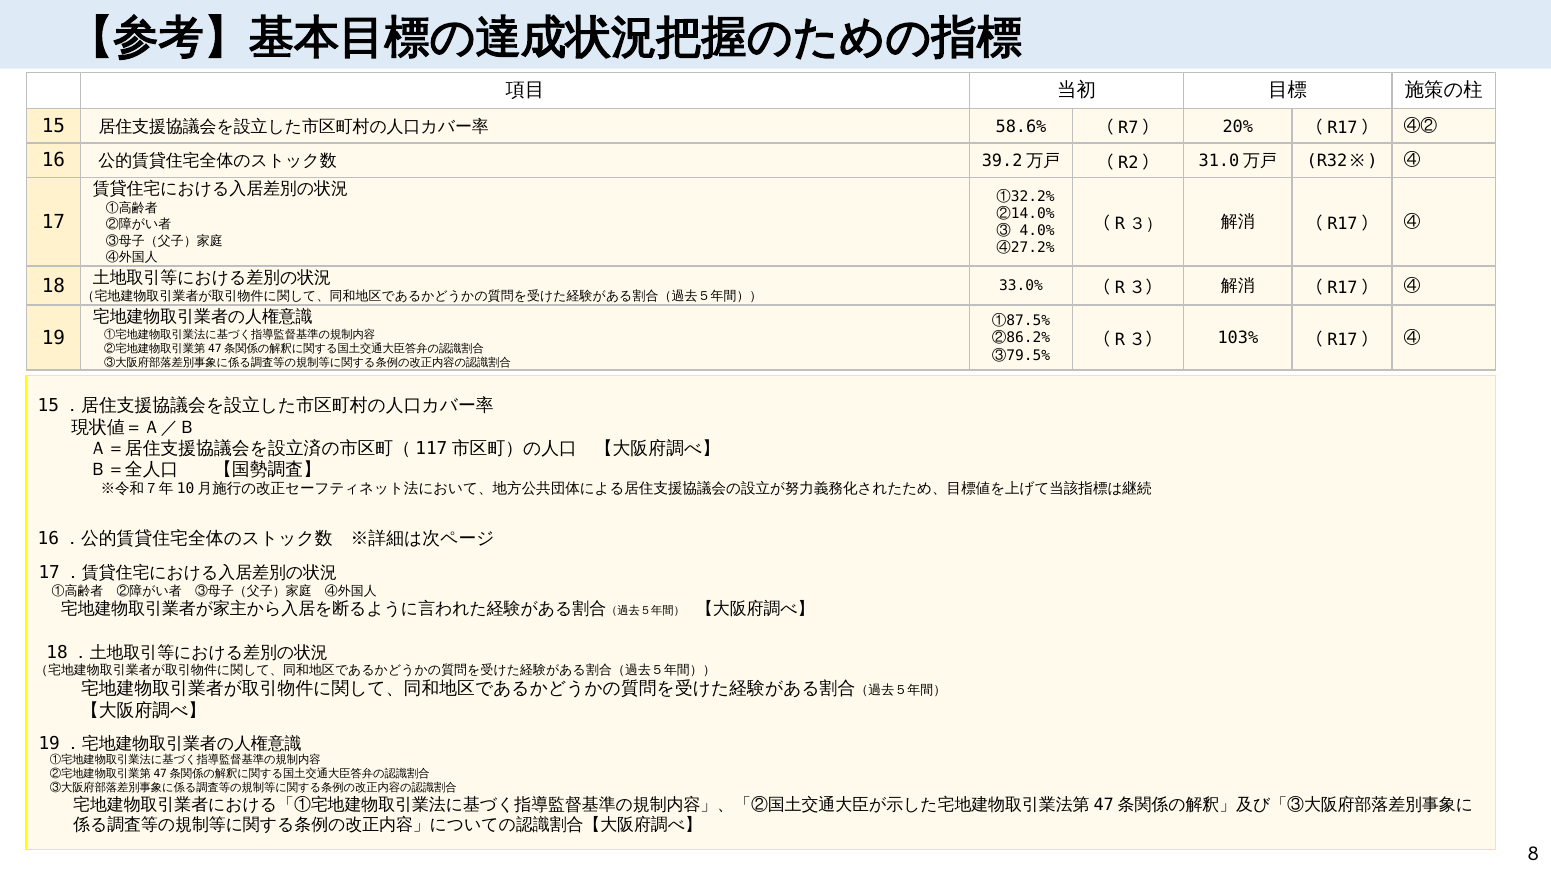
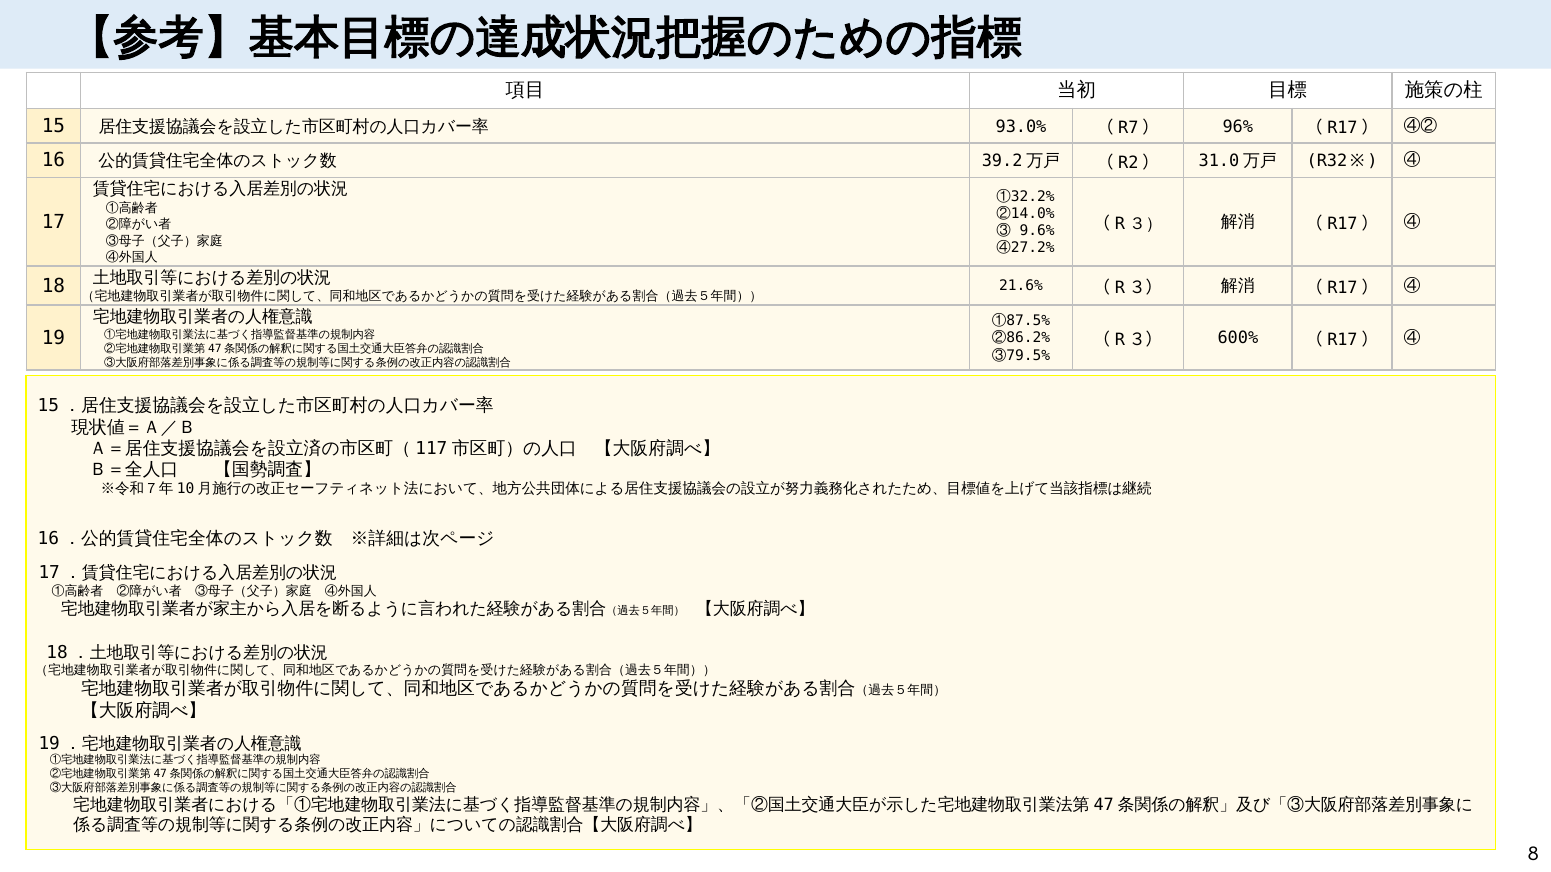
58.6%: 58.6% -> 93.0% (1021, 127)
20%: 20% -> 96% (1238, 127)
4.0%: 4.0% -> 9.6% (1037, 231)
33.0%: 33.0% -> 21.6% (1021, 286)
103%: 103% -> 600% (1238, 338)
